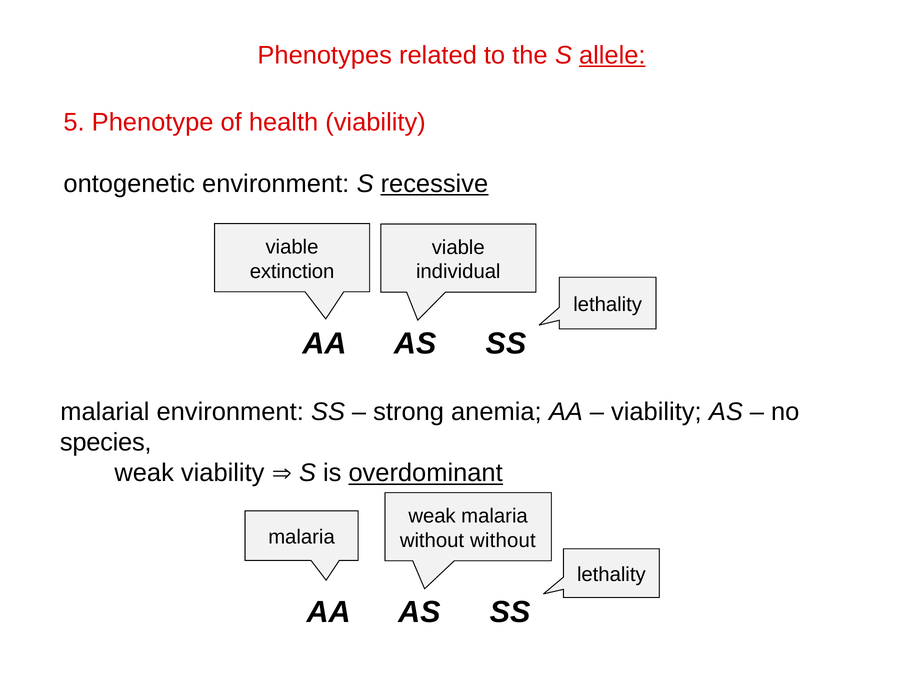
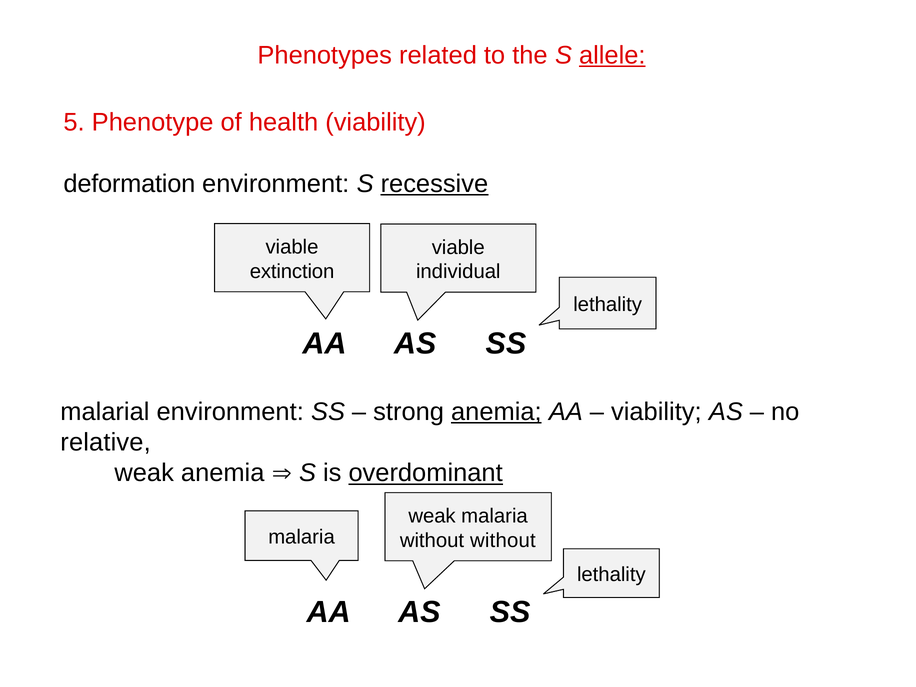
ontogenetic: ontogenetic -> deformation (129, 184)
anemia underline: none -> present (496, 412)
species: species -> relative (106, 442)
weak viability: viability -> anemia (223, 473)
